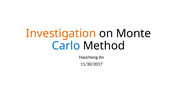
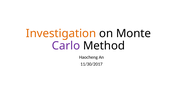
Carlo colour: blue -> purple (66, 46)
